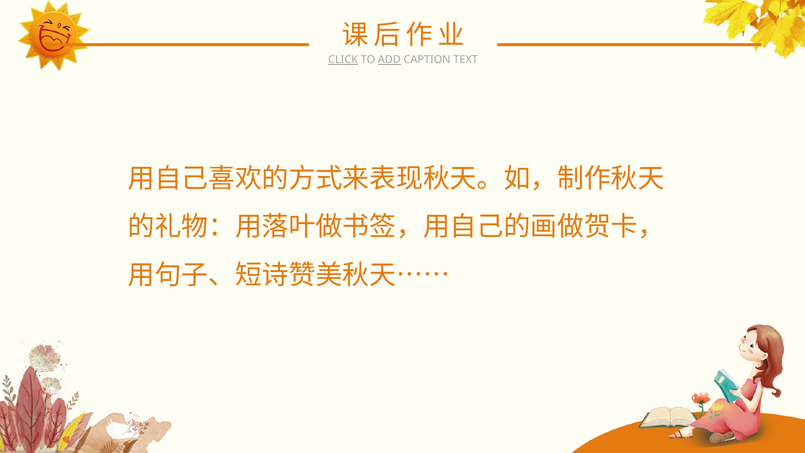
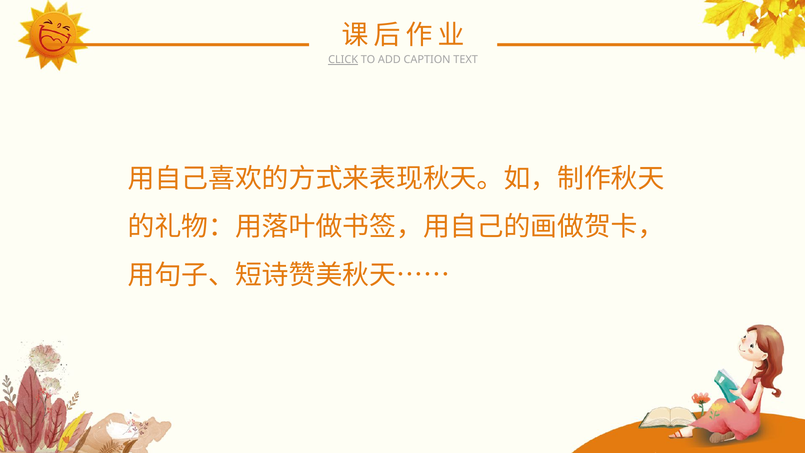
ADD underline: present -> none (389, 60)
